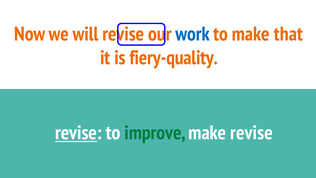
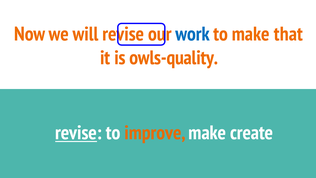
fiery-quality: fiery-quality -> owls-quality (174, 58)
improve colour: green -> orange (155, 133)
make revise: revise -> create (252, 133)
